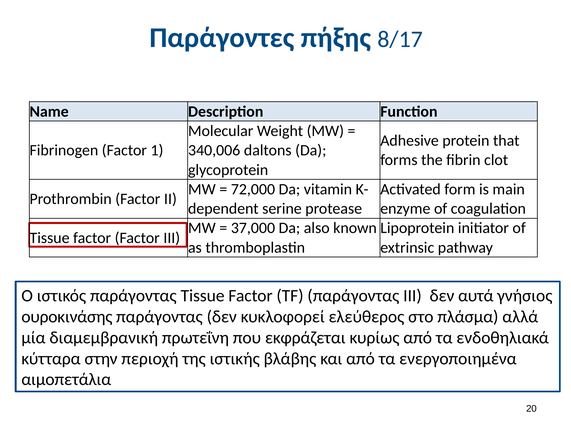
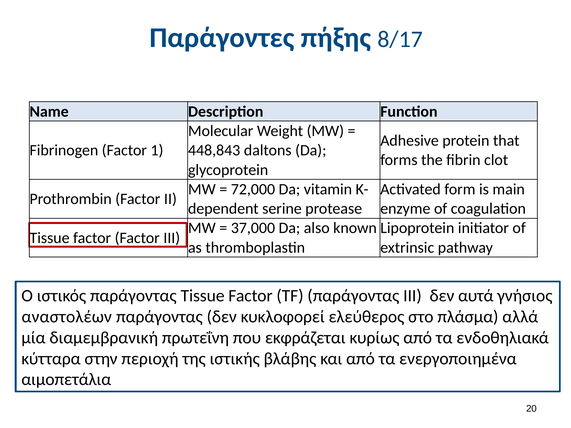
340,006: 340,006 -> 448,843 (214, 150)
ουροκινάσης: ουροκινάσης -> αναστολέων (67, 317)
